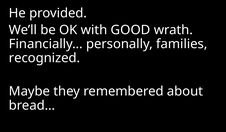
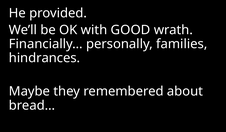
recognized: recognized -> hindrances (44, 58)
